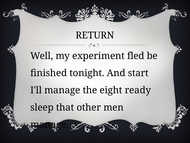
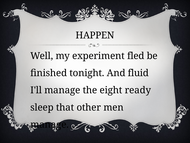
RETURN: RETURN -> HAPPEN (95, 35)
start: start -> fluid (138, 73)
